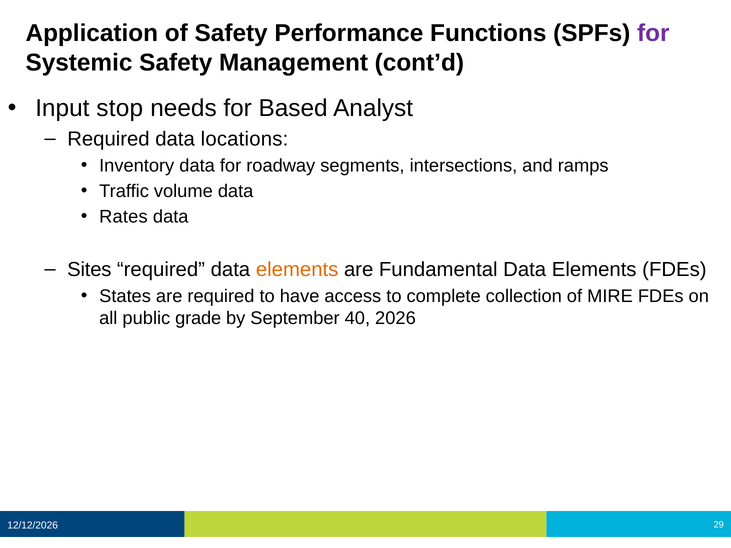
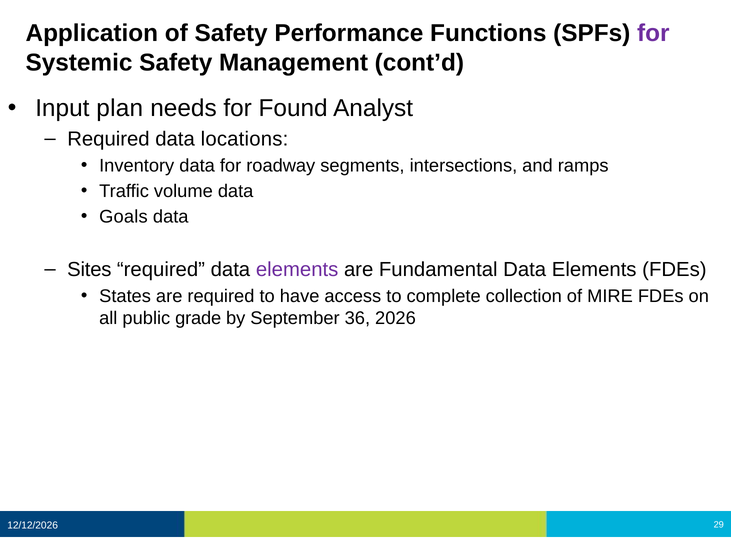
stop: stop -> plan (120, 108)
Based: Based -> Found (293, 108)
Rates: Rates -> Goals (123, 217)
elements colour: orange -> purple (297, 270)
40: 40 -> 36 (357, 318)
